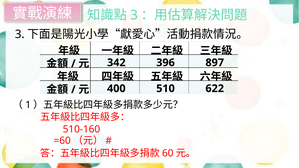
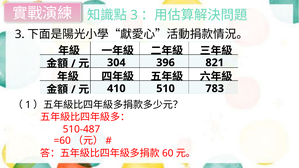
342: 342 -> 304 (116, 63)
897: 897 -> 821 (215, 63)
400: 400 -> 410 (116, 89)
622: 622 -> 783 (215, 89)
510-160: 510-160 -> 510-487 (81, 129)
